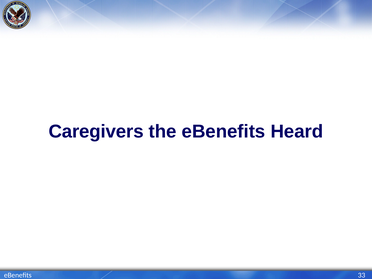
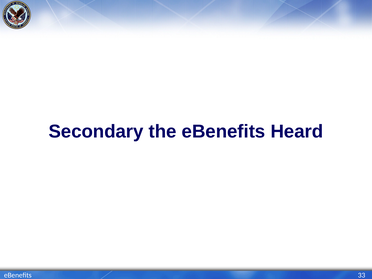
Caregivers: Caregivers -> Secondary (96, 131)
